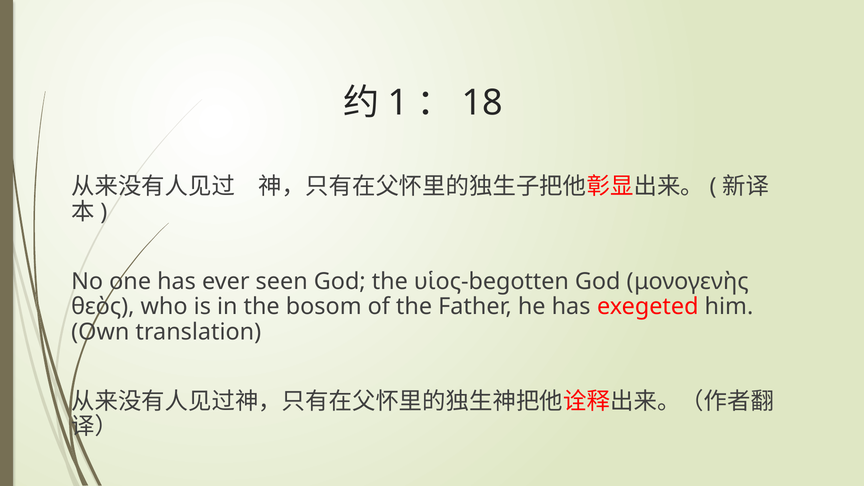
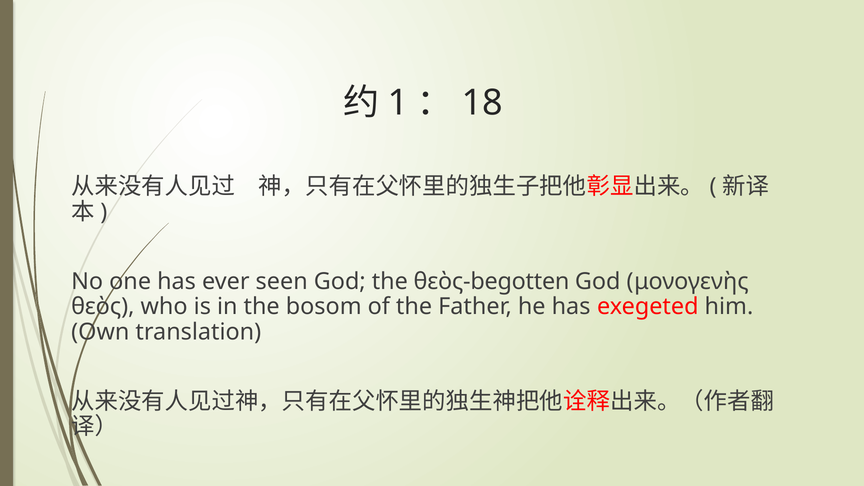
υἱος-begotten: υἱος-begotten -> θεὸς-begotten (492, 281)
